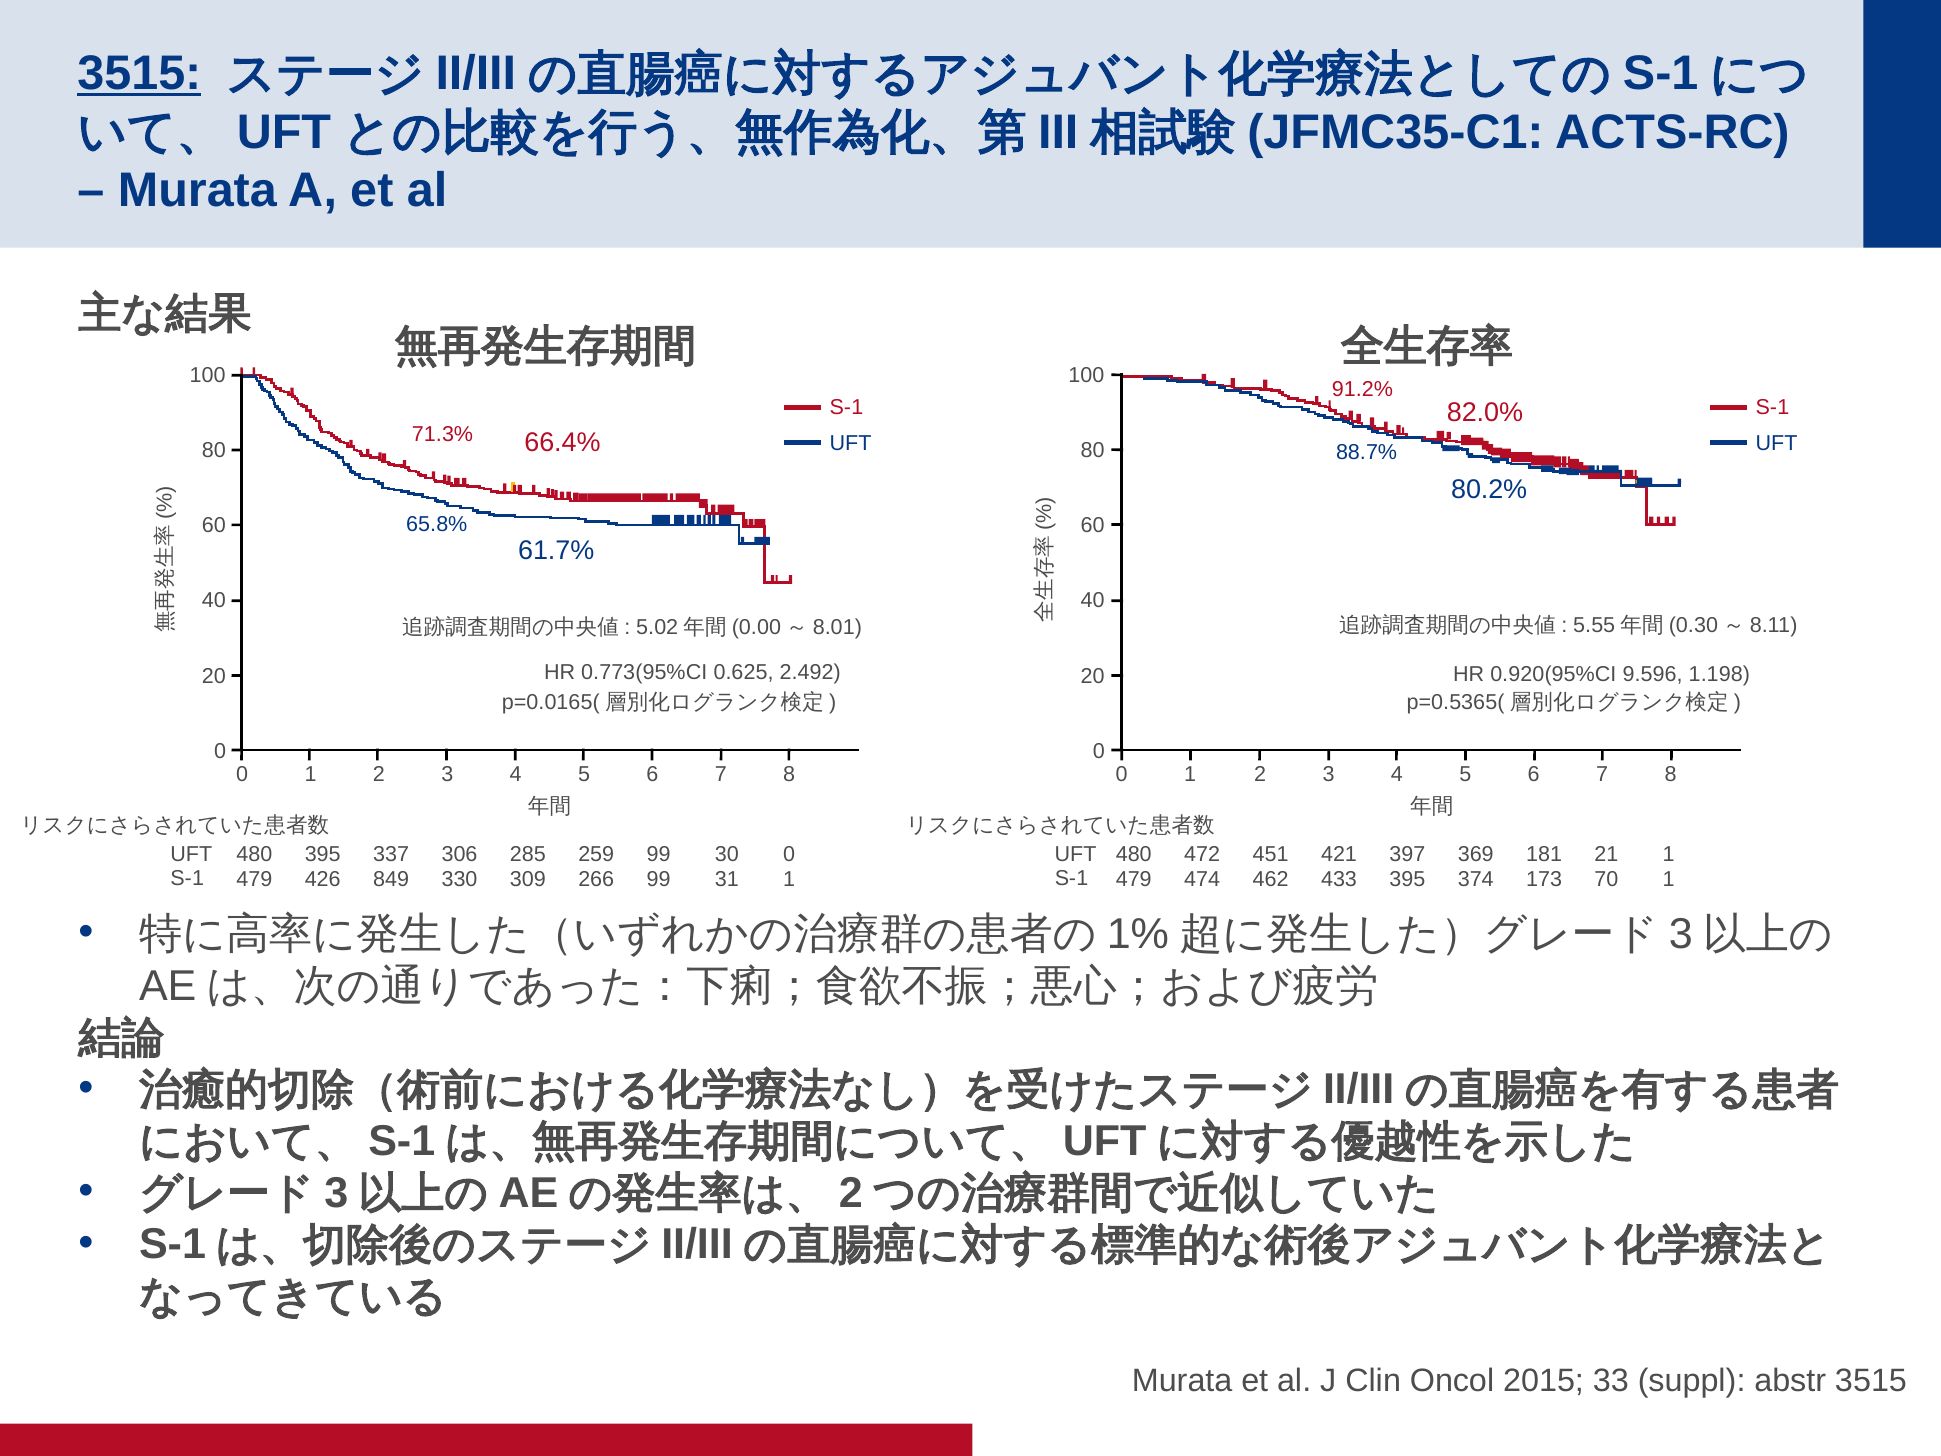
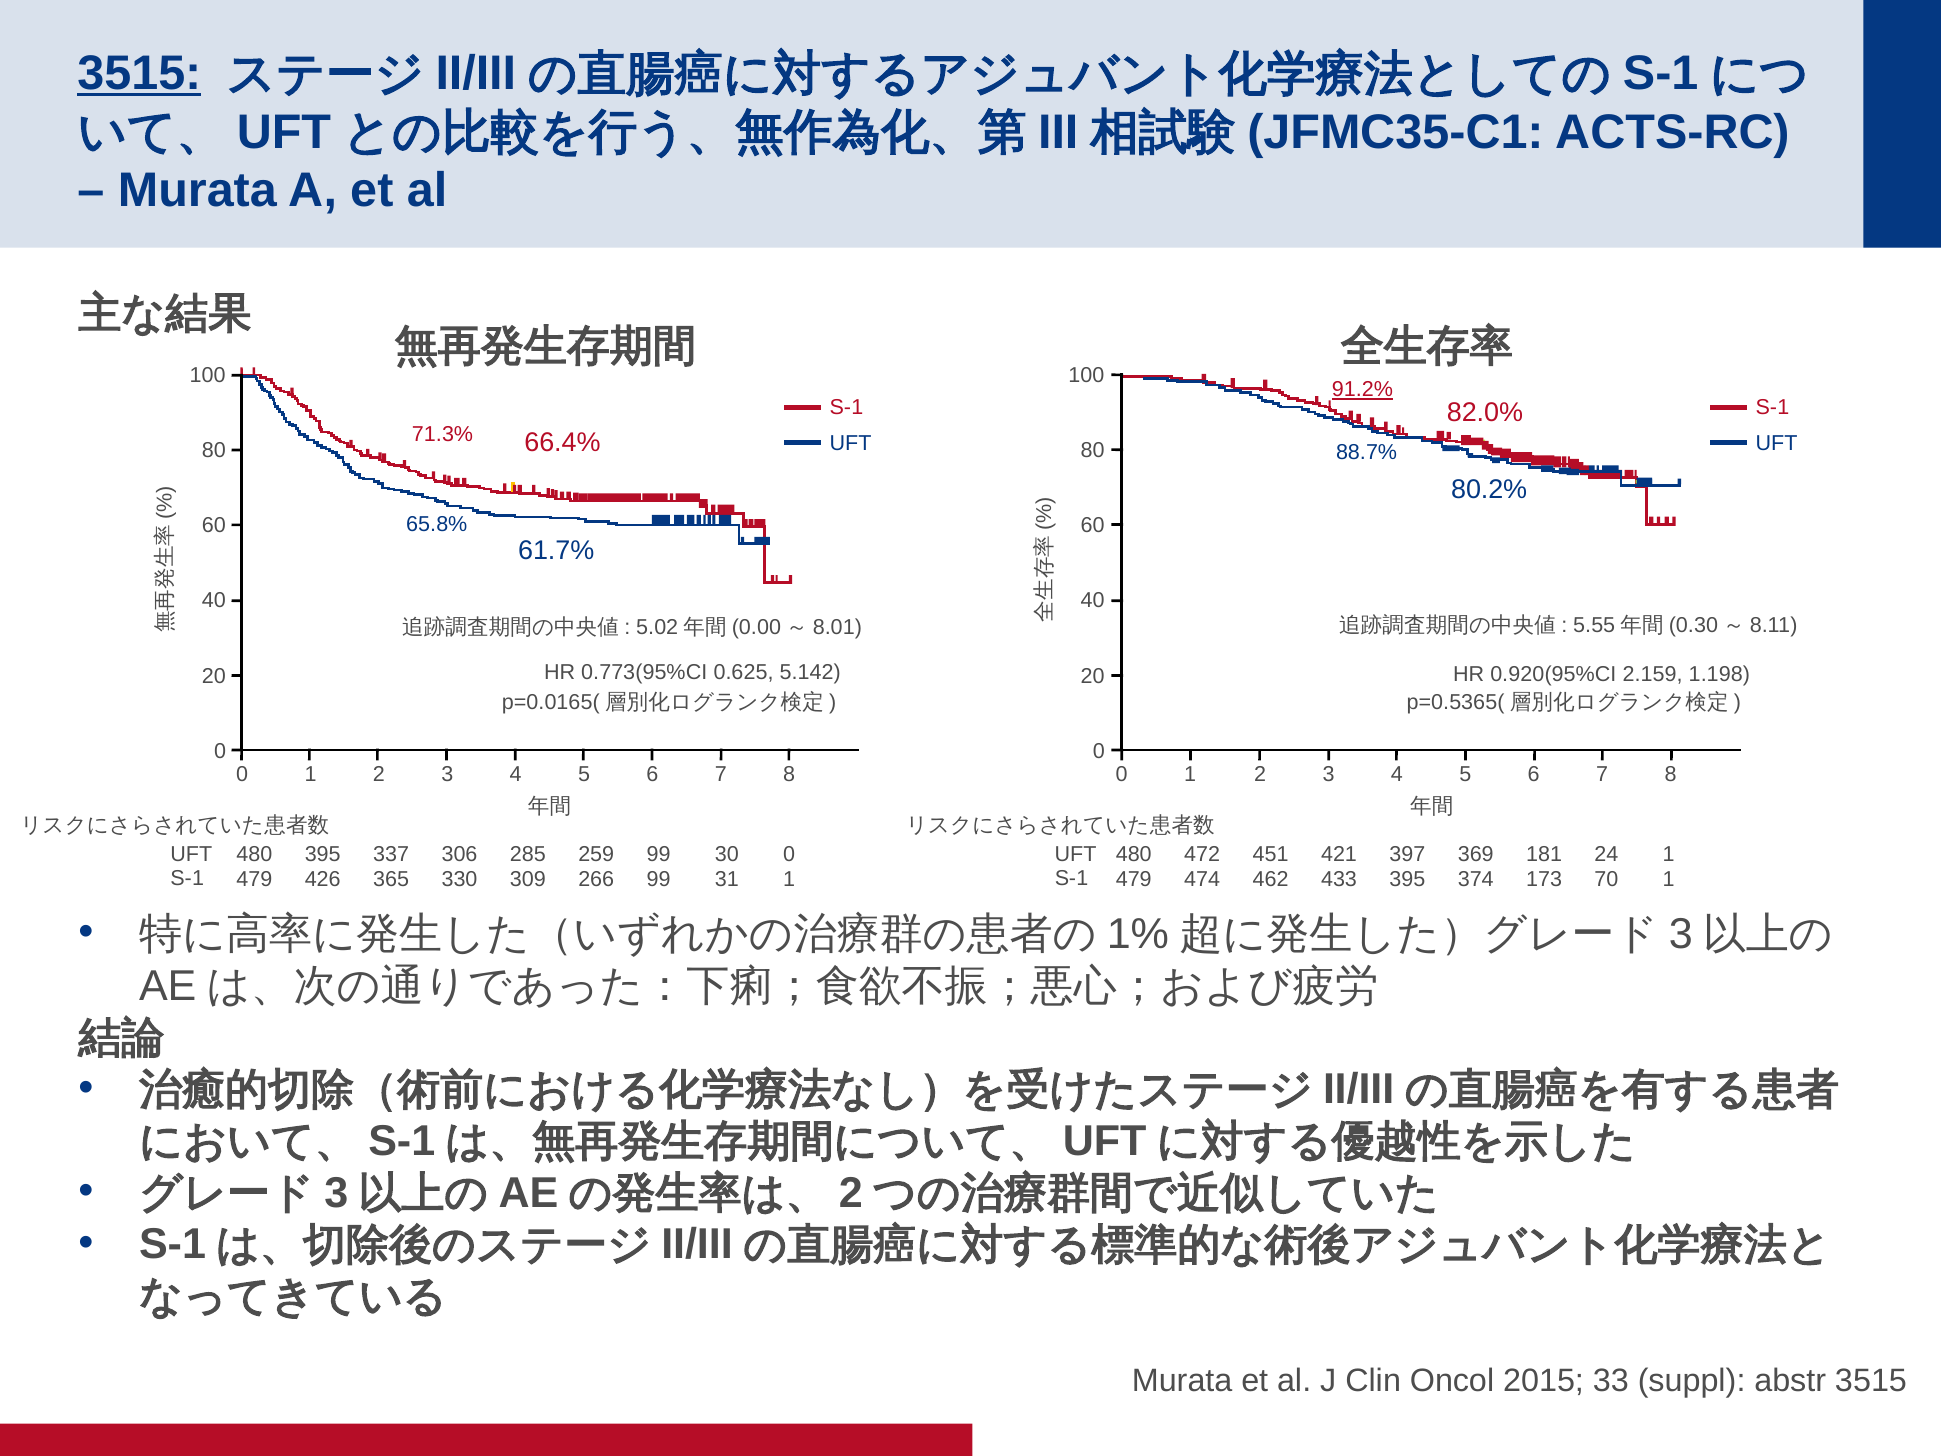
91.2% underline: none -> present (1362, 390)
2.492: 2.492 -> 5.142 (810, 672)
9.596: 9.596 -> 2.159 (1653, 674)
21: 21 -> 24 (1606, 855)
849: 849 -> 365 (391, 879)
